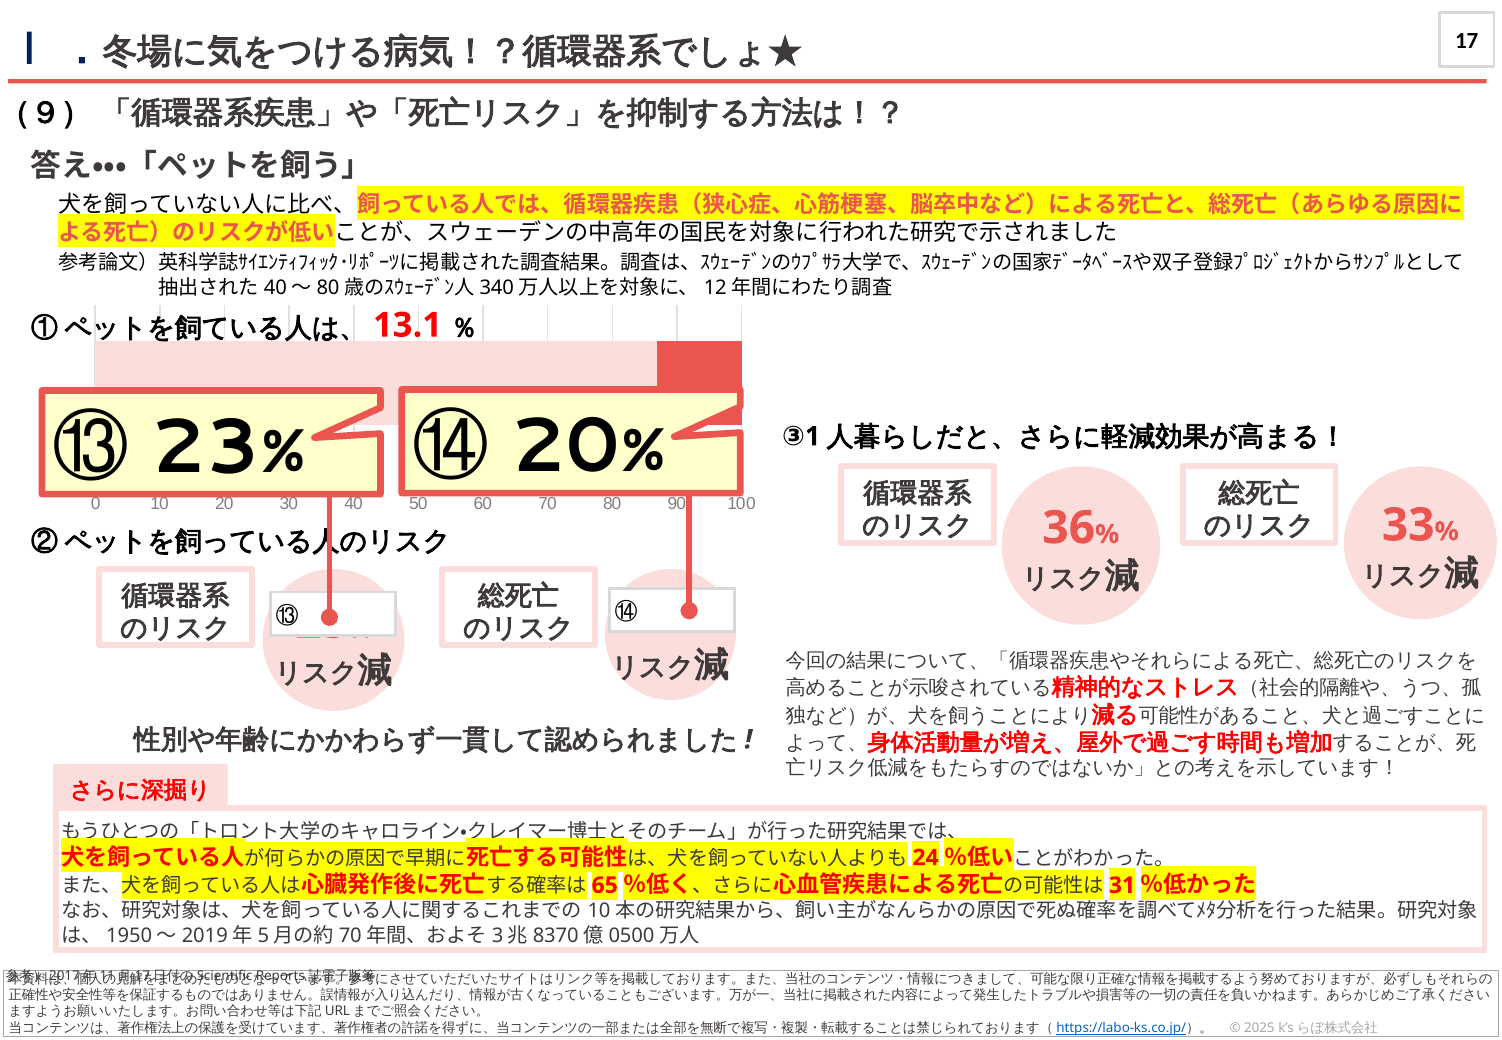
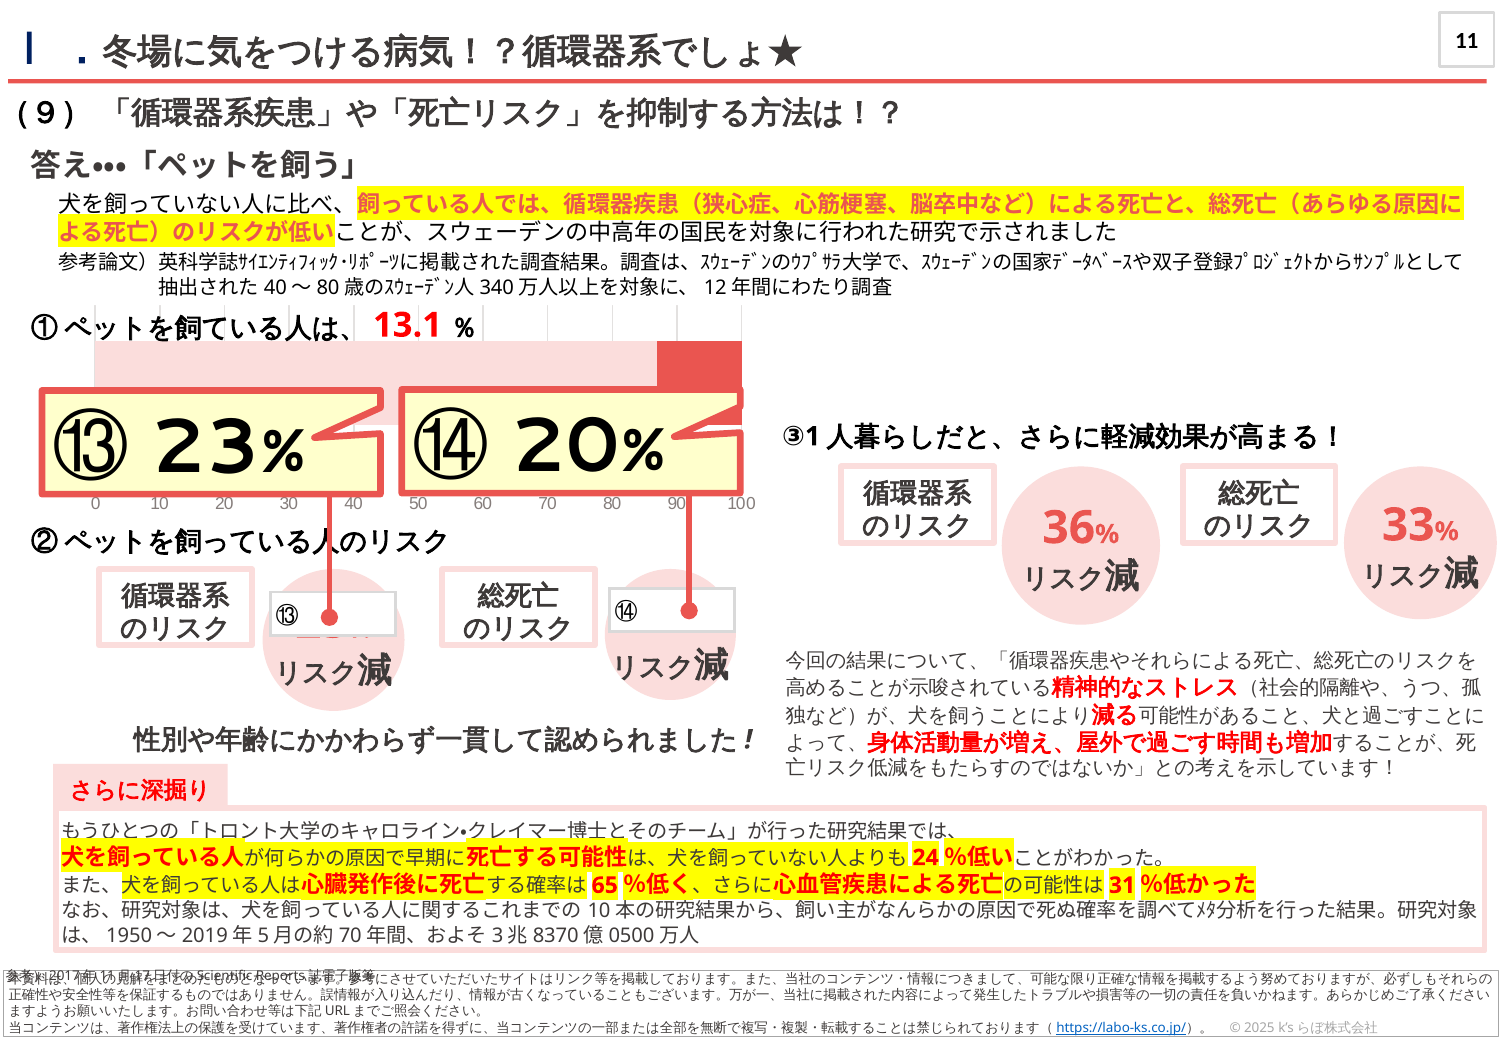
17: 17 -> 11 (1467, 41)
